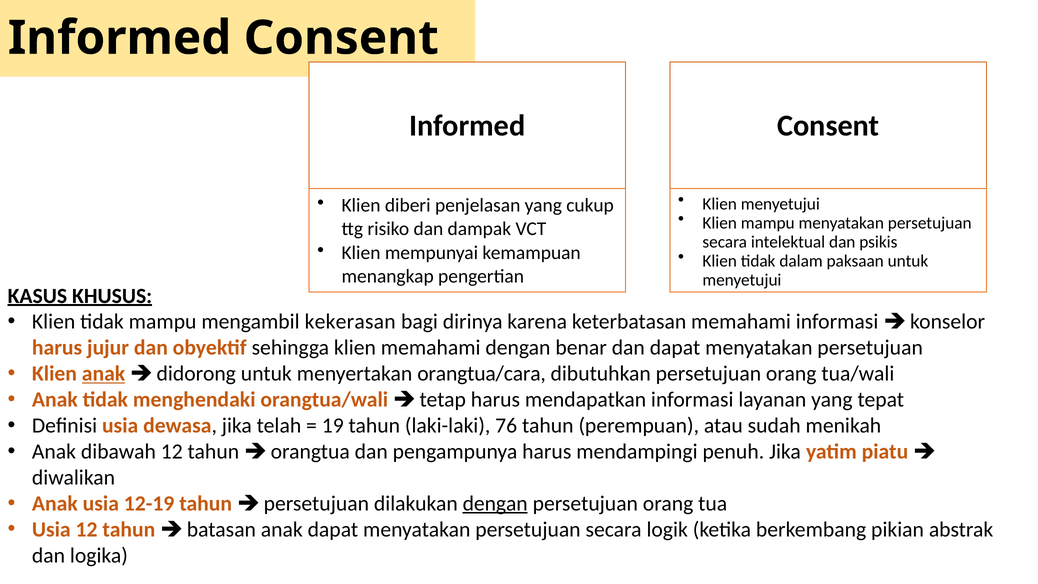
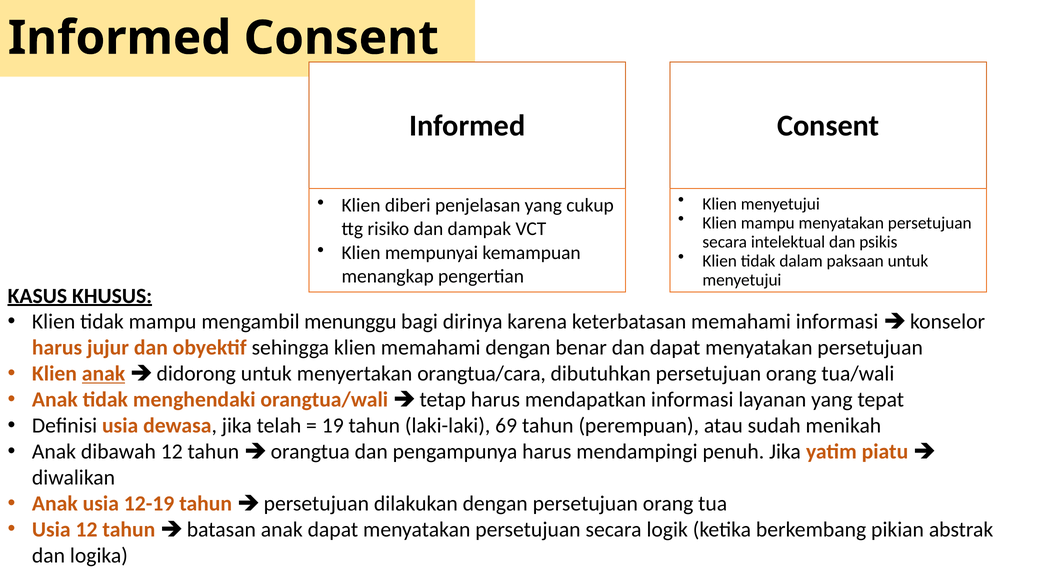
kekerasan: kekerasan -> menunggu (350, 322)
76: 76 -> 69 (506, 426)
dengan underline: present -> none (495, 503)
